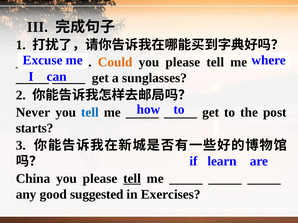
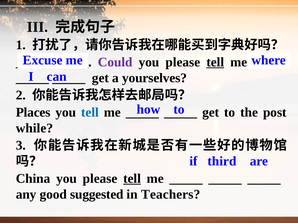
Could colour: orange -> purple (115, 62)
tell underline: none -> present (215, 62)
sunglasses: sunglasses -> yourselves (155, 78)
Never: Never -> Places (33, 113)
starts: starts -> while (34, 129)
learn: learn -> third (222, 162)
Exercises: Exercises -> Teachers (171, 195)
